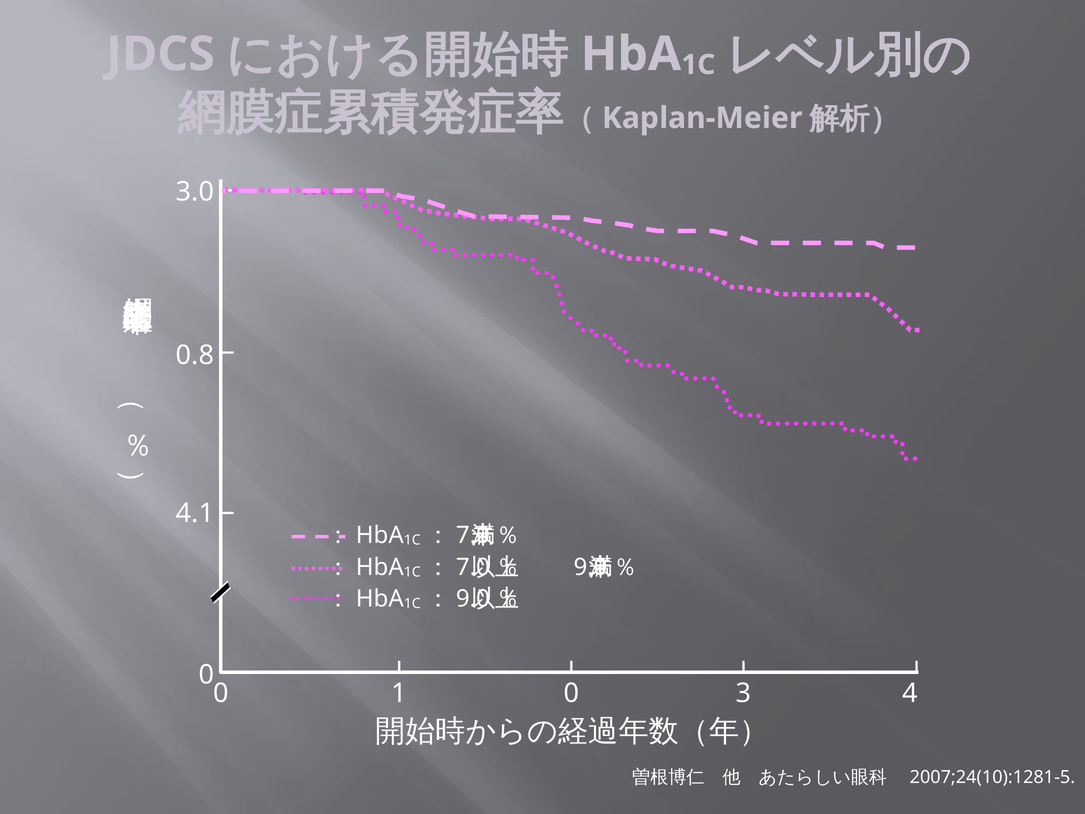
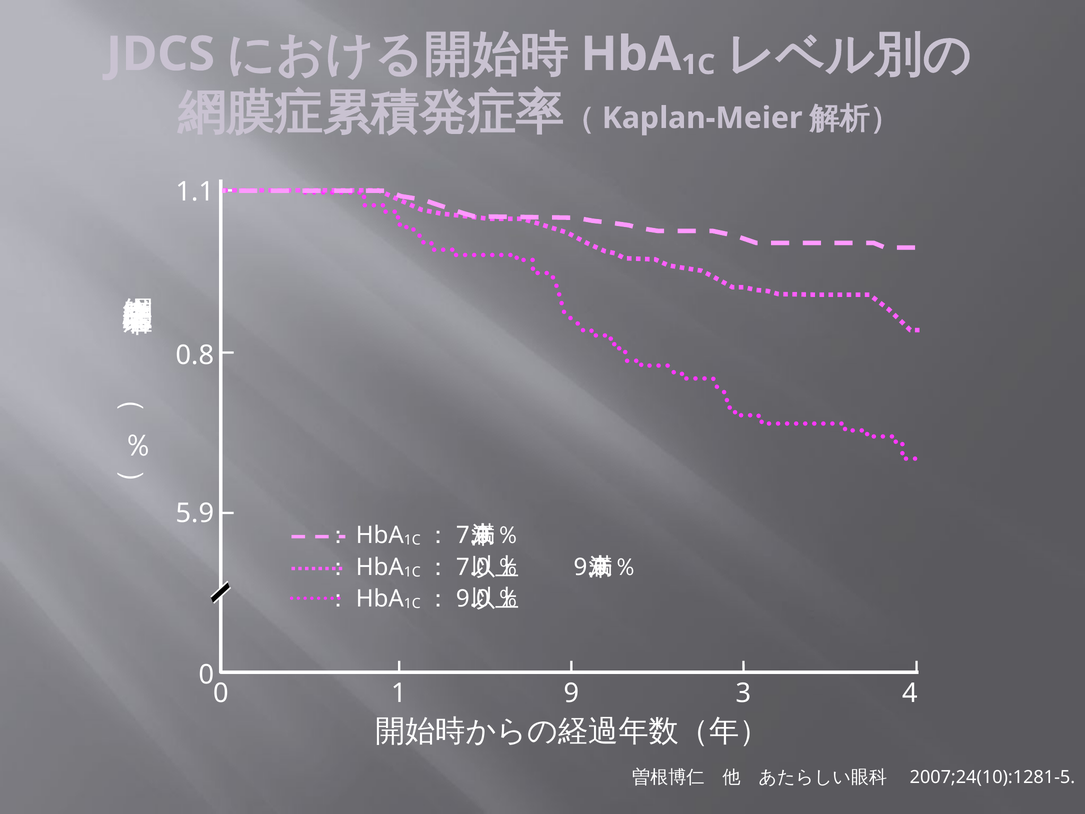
3.0: 3.0 -> 1.1 (195, 192)
4.1: 4.1 -> 5.9 (195, 513)
1 0: 0 -> 9 (571, 693)
